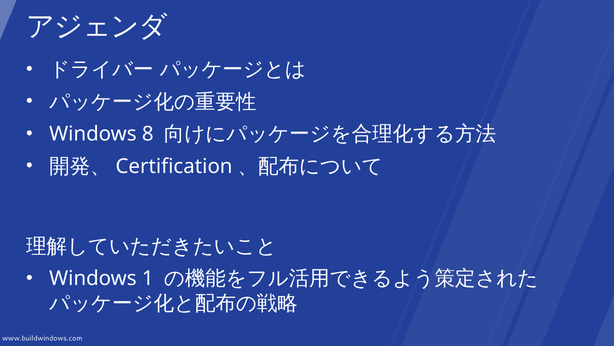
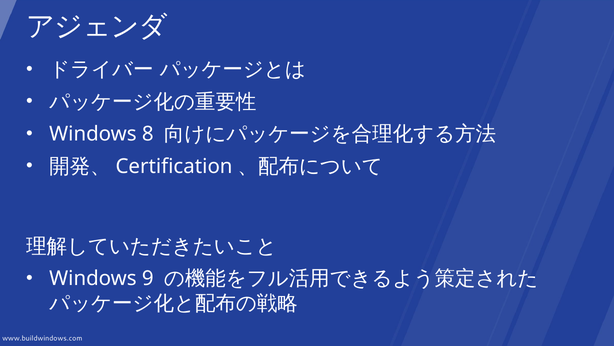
1: 1 -> 9 (148, 278)
